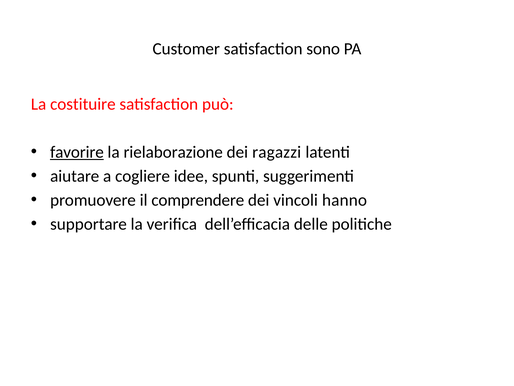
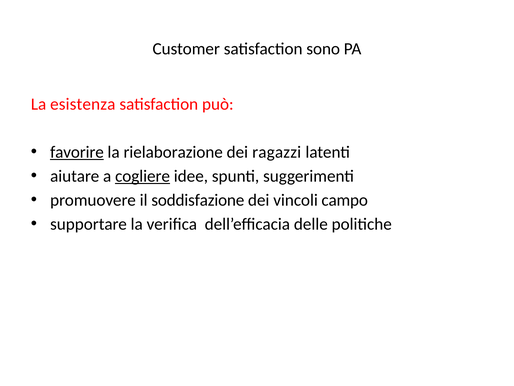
costituire: costituire -> esistenza (83, 104)
cogliere underline: none -> present (143, 176)
comprendere: comprendere -> soddisfazione (198, 200)
hanno: hanno -> campo (345, 200)
